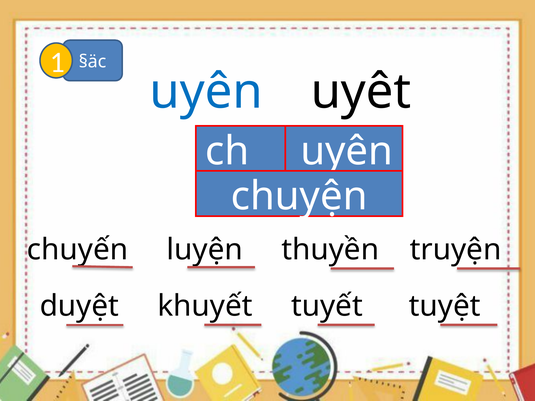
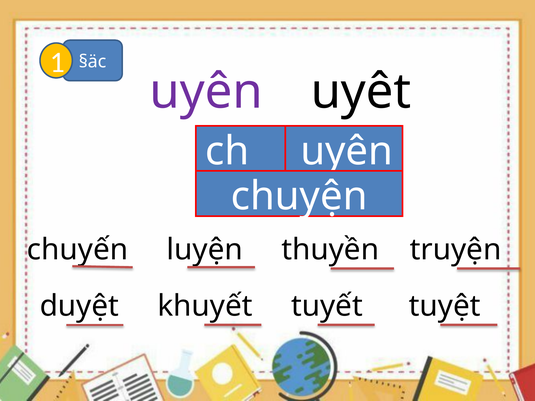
uyên colour: blue -> purple (206, 92)
